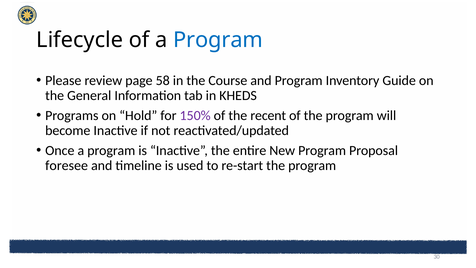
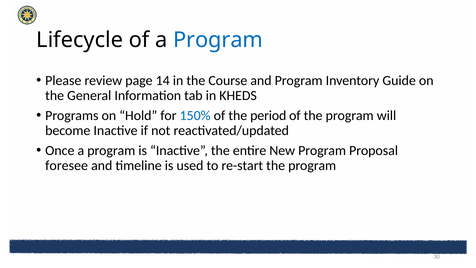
58: 58 -> 14 (163, 80)
150% colour: purple -> blue (195, 115)
recent: recent -> period (268, 115)
